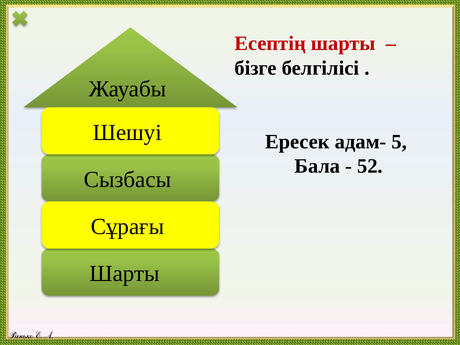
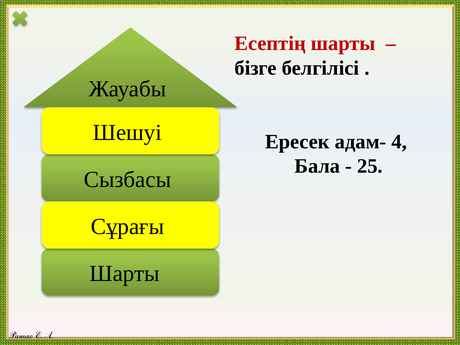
5: 5 -> 4 (399, 142)
52: 52 -> 25 (370, 166)
